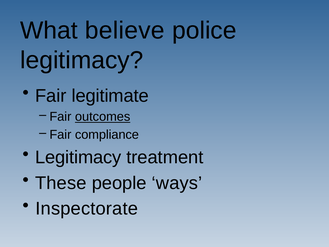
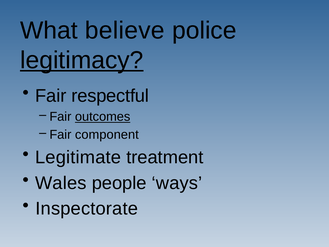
legitimacy underline: none -> present (82, 60)
legitimate: legitimate -> respectful (110, 96)
compliance: compliance -> component (107, 135)
Legitimacy: Legitimacy -> Legitimate (78, 157)
These: These -> Wales (61, 183)
